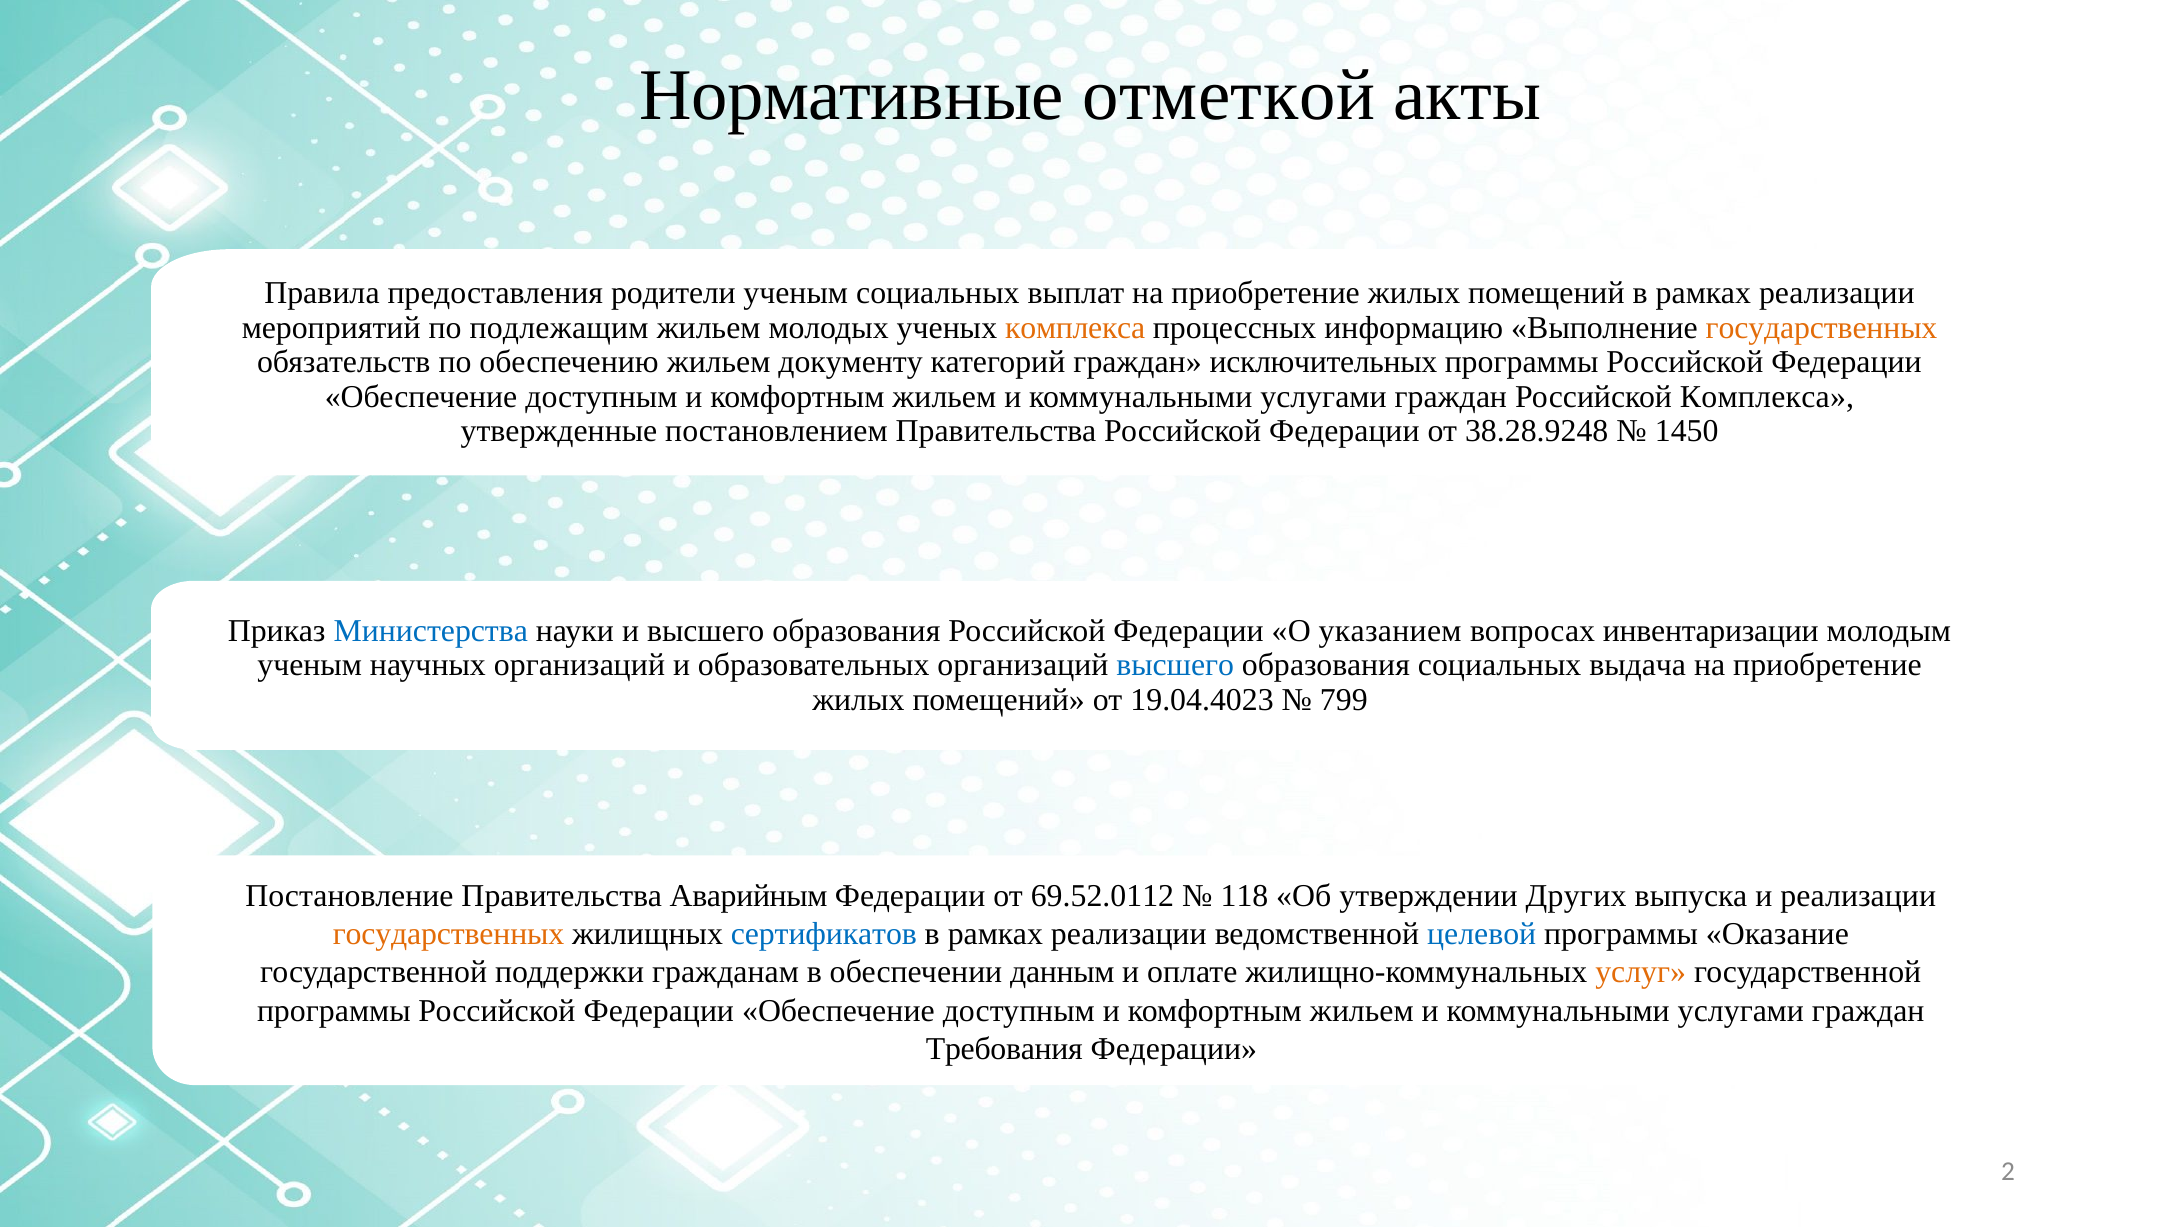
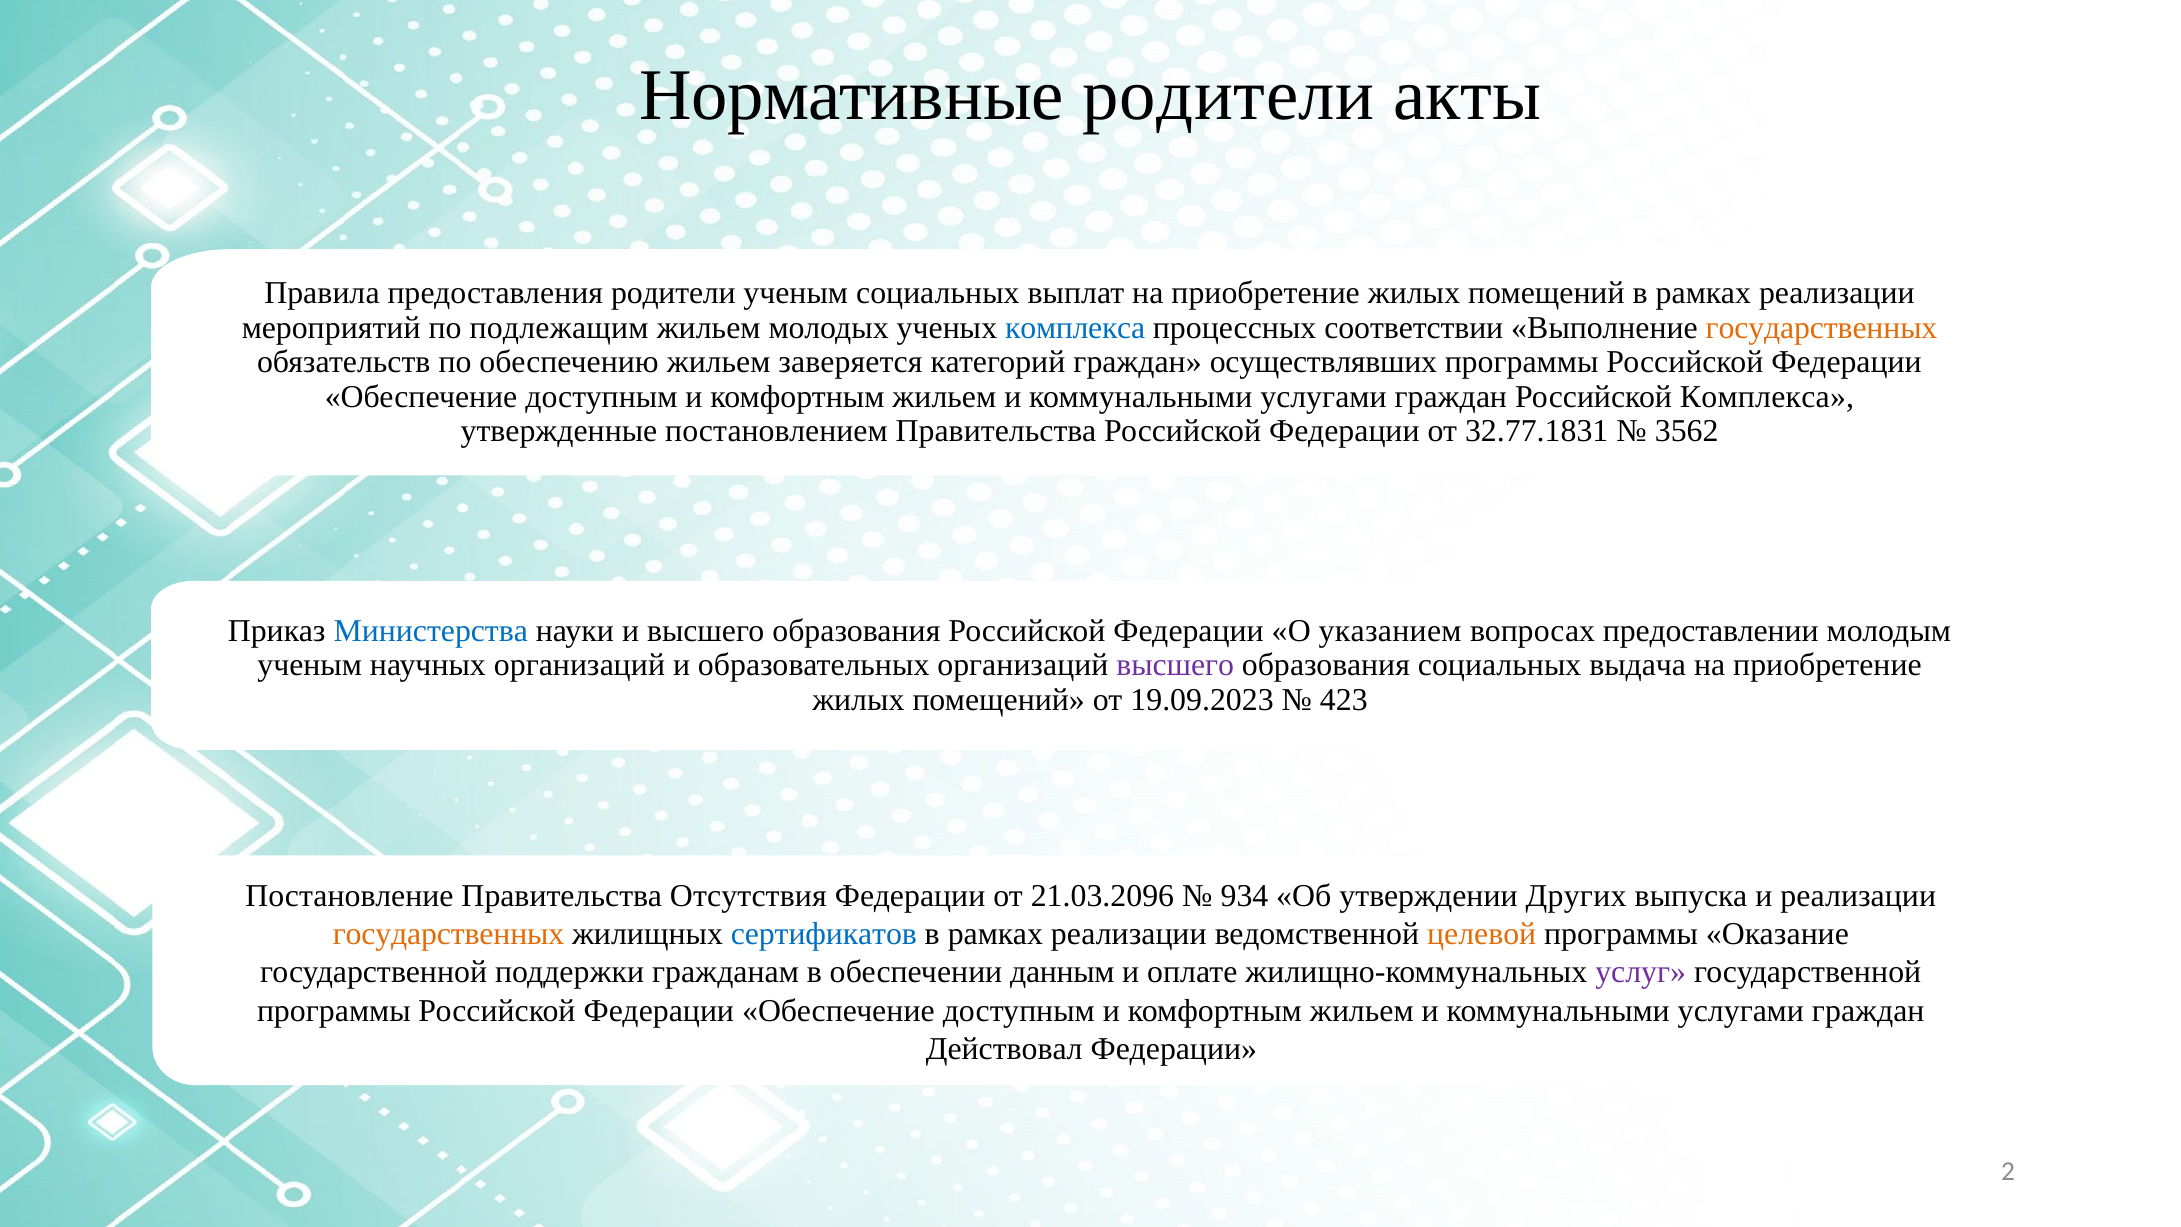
Нормативные отметкой: отметкой -> родители (1229, 96)
комплекса colour: orange -> blue (1075, 328)
информацию: информацию -> соответствии (1414, 328)
документу: документу -> заверяется (850, 362)
исключительных: исключительных -> осуществлявших (1323, 362)
38.28.9248: 38.28.9248 -> 32.77.1831 (1537, 431)
1450: 1450 -> 3562 (1687, 431)
инвентаризации: инвентаризации -> предоставлении (1711, 631)
высшего colour: blue -> purple (1175, 665)
19.04.4023: 19.04.4023 -> 19.09.2023 (1202, 699)
799: 799 -> 423 (1344, 699)
Аварийным: Аварийным -> Отсутствия (748, 896)
69.52.0112: 69.52.0112 -> 21.03.2096 (1102, 896)
118: 118 -> 934 (1244, 896)
целевой colour: blue -> orange (1482, 934)
услуг colour: orange -> purple (1641, 972)
Требования: Требования -> Действовал (1004, 1049)
